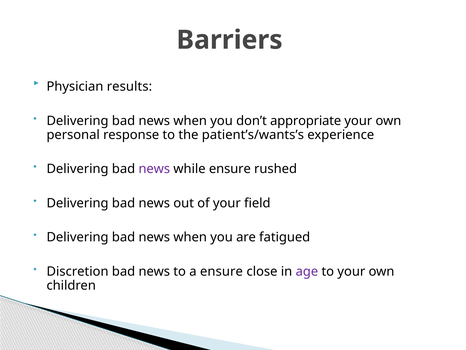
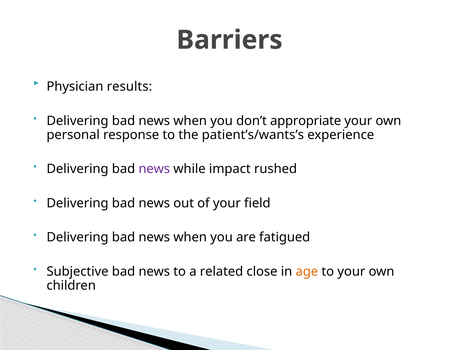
while ensure: ensure -> impact (230, 169)
Discretion: Discretion -> Subjective (78, 271)
a ensure: ensure -> related (222, 271)
age colour: purple -> orange (307, 271)
